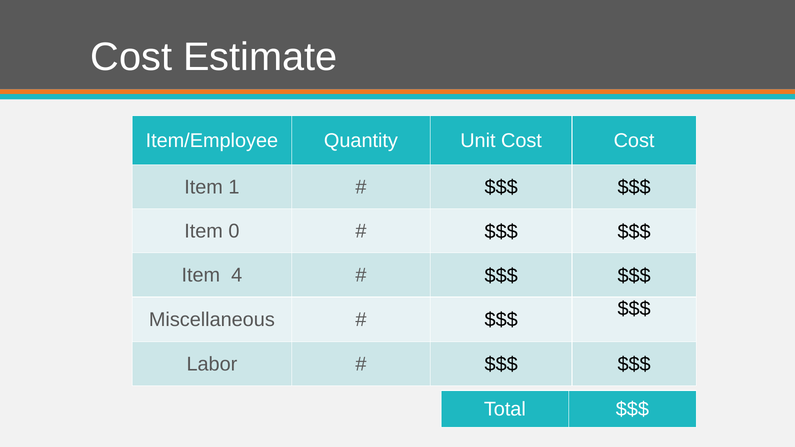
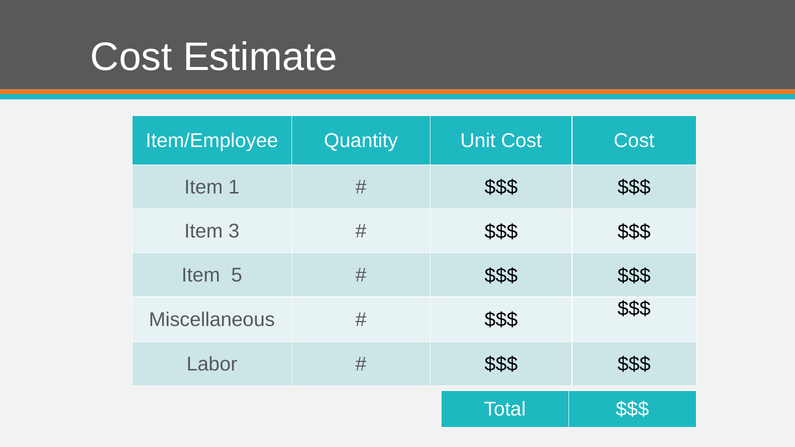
0: 0 -> 3 (234, 231)
4: 4 -> 5 (237, 275)
